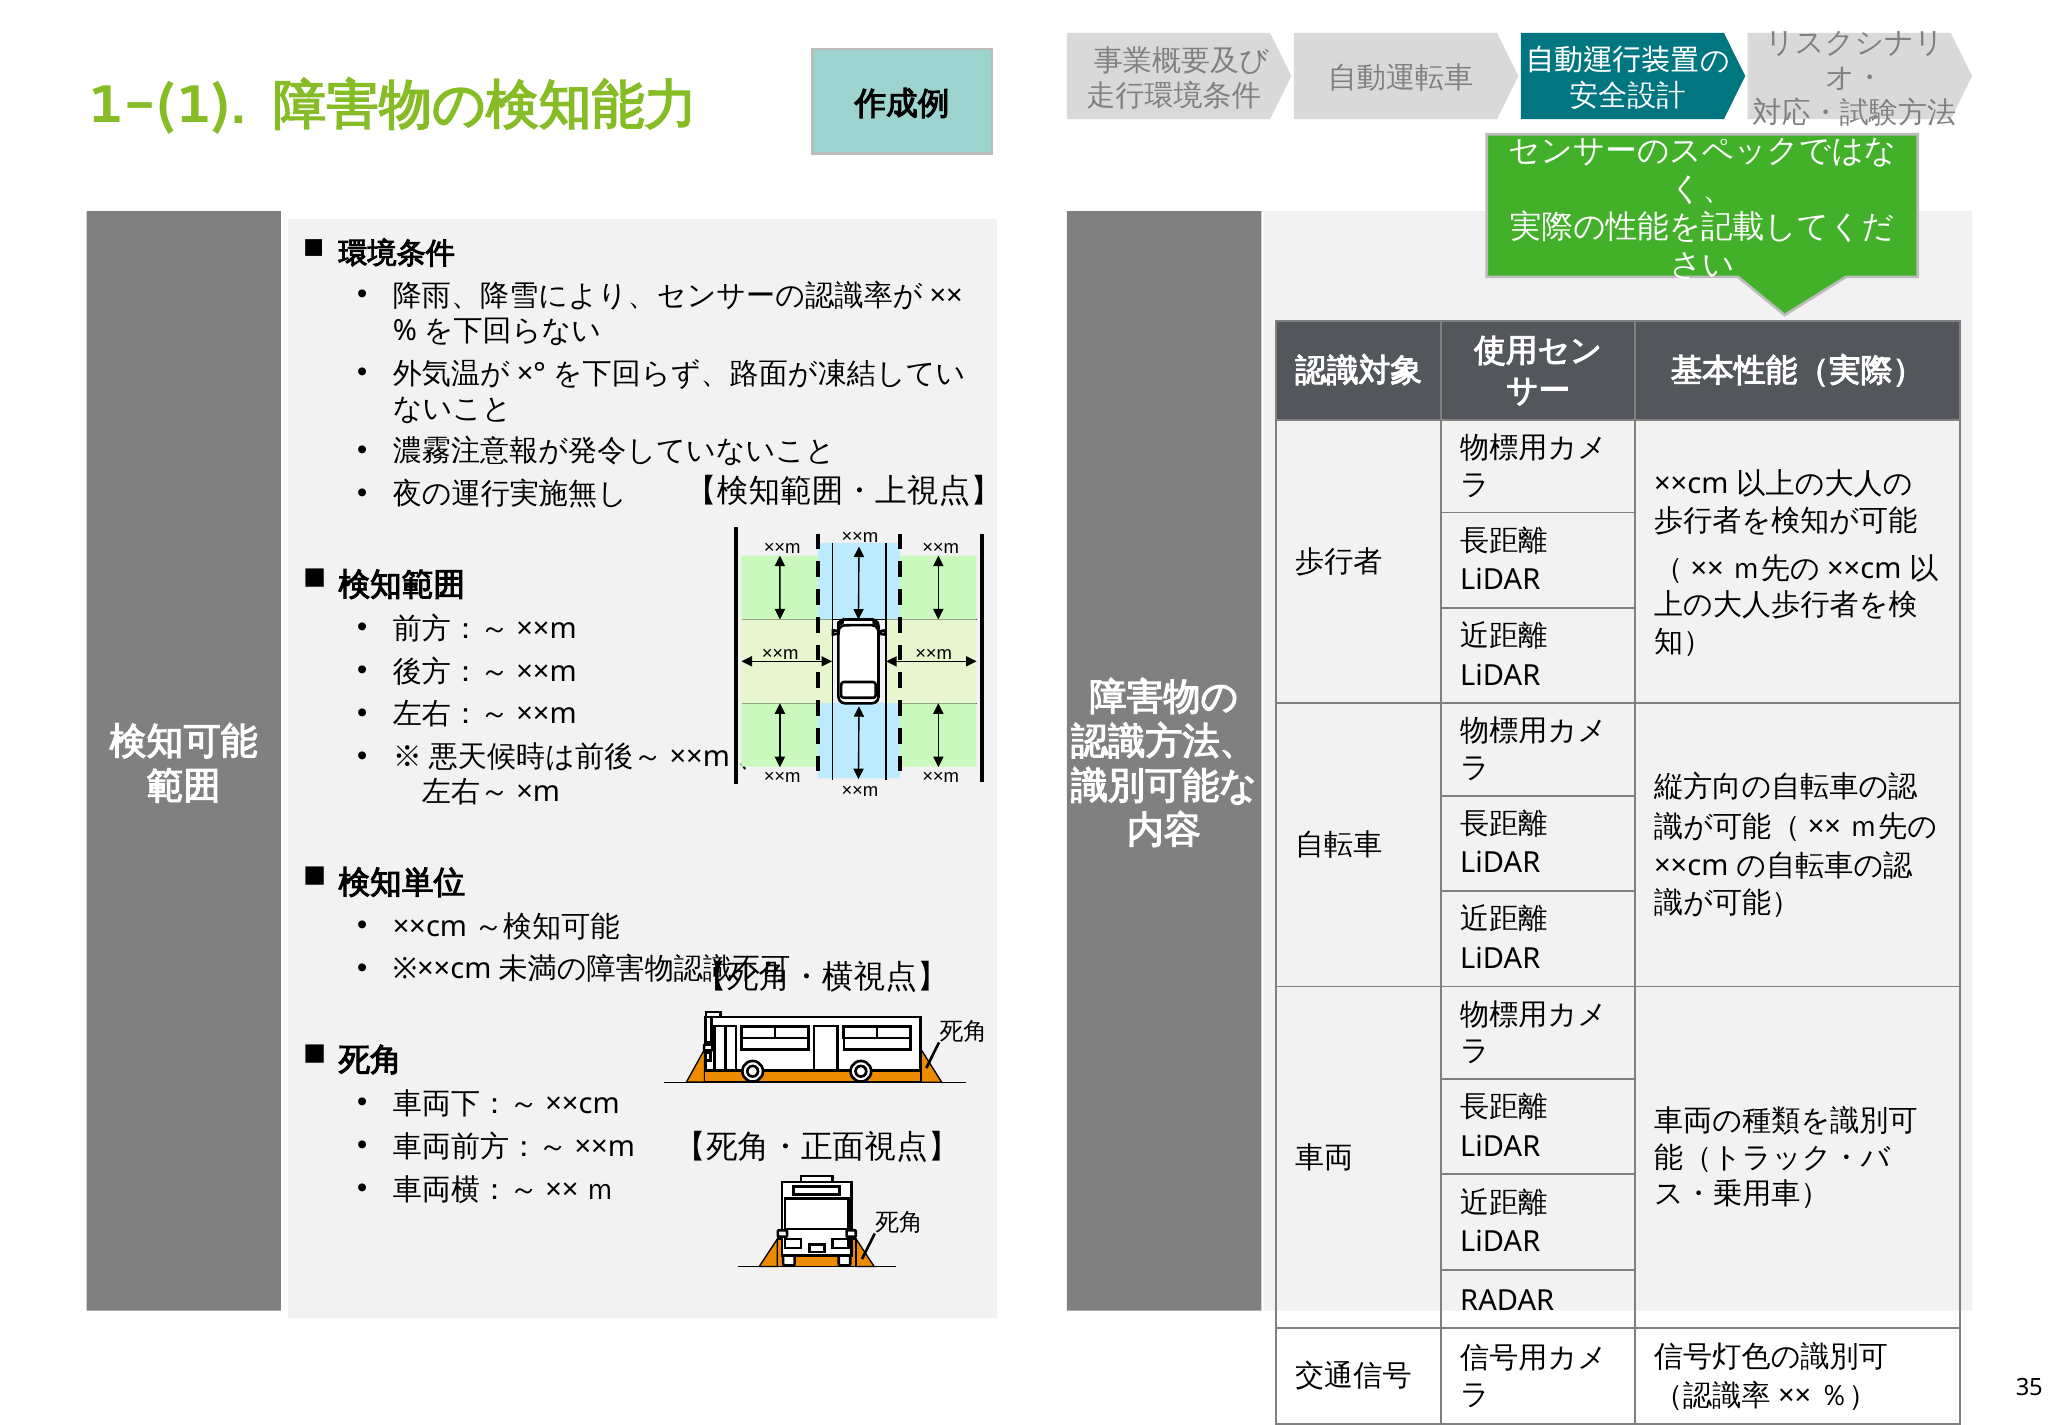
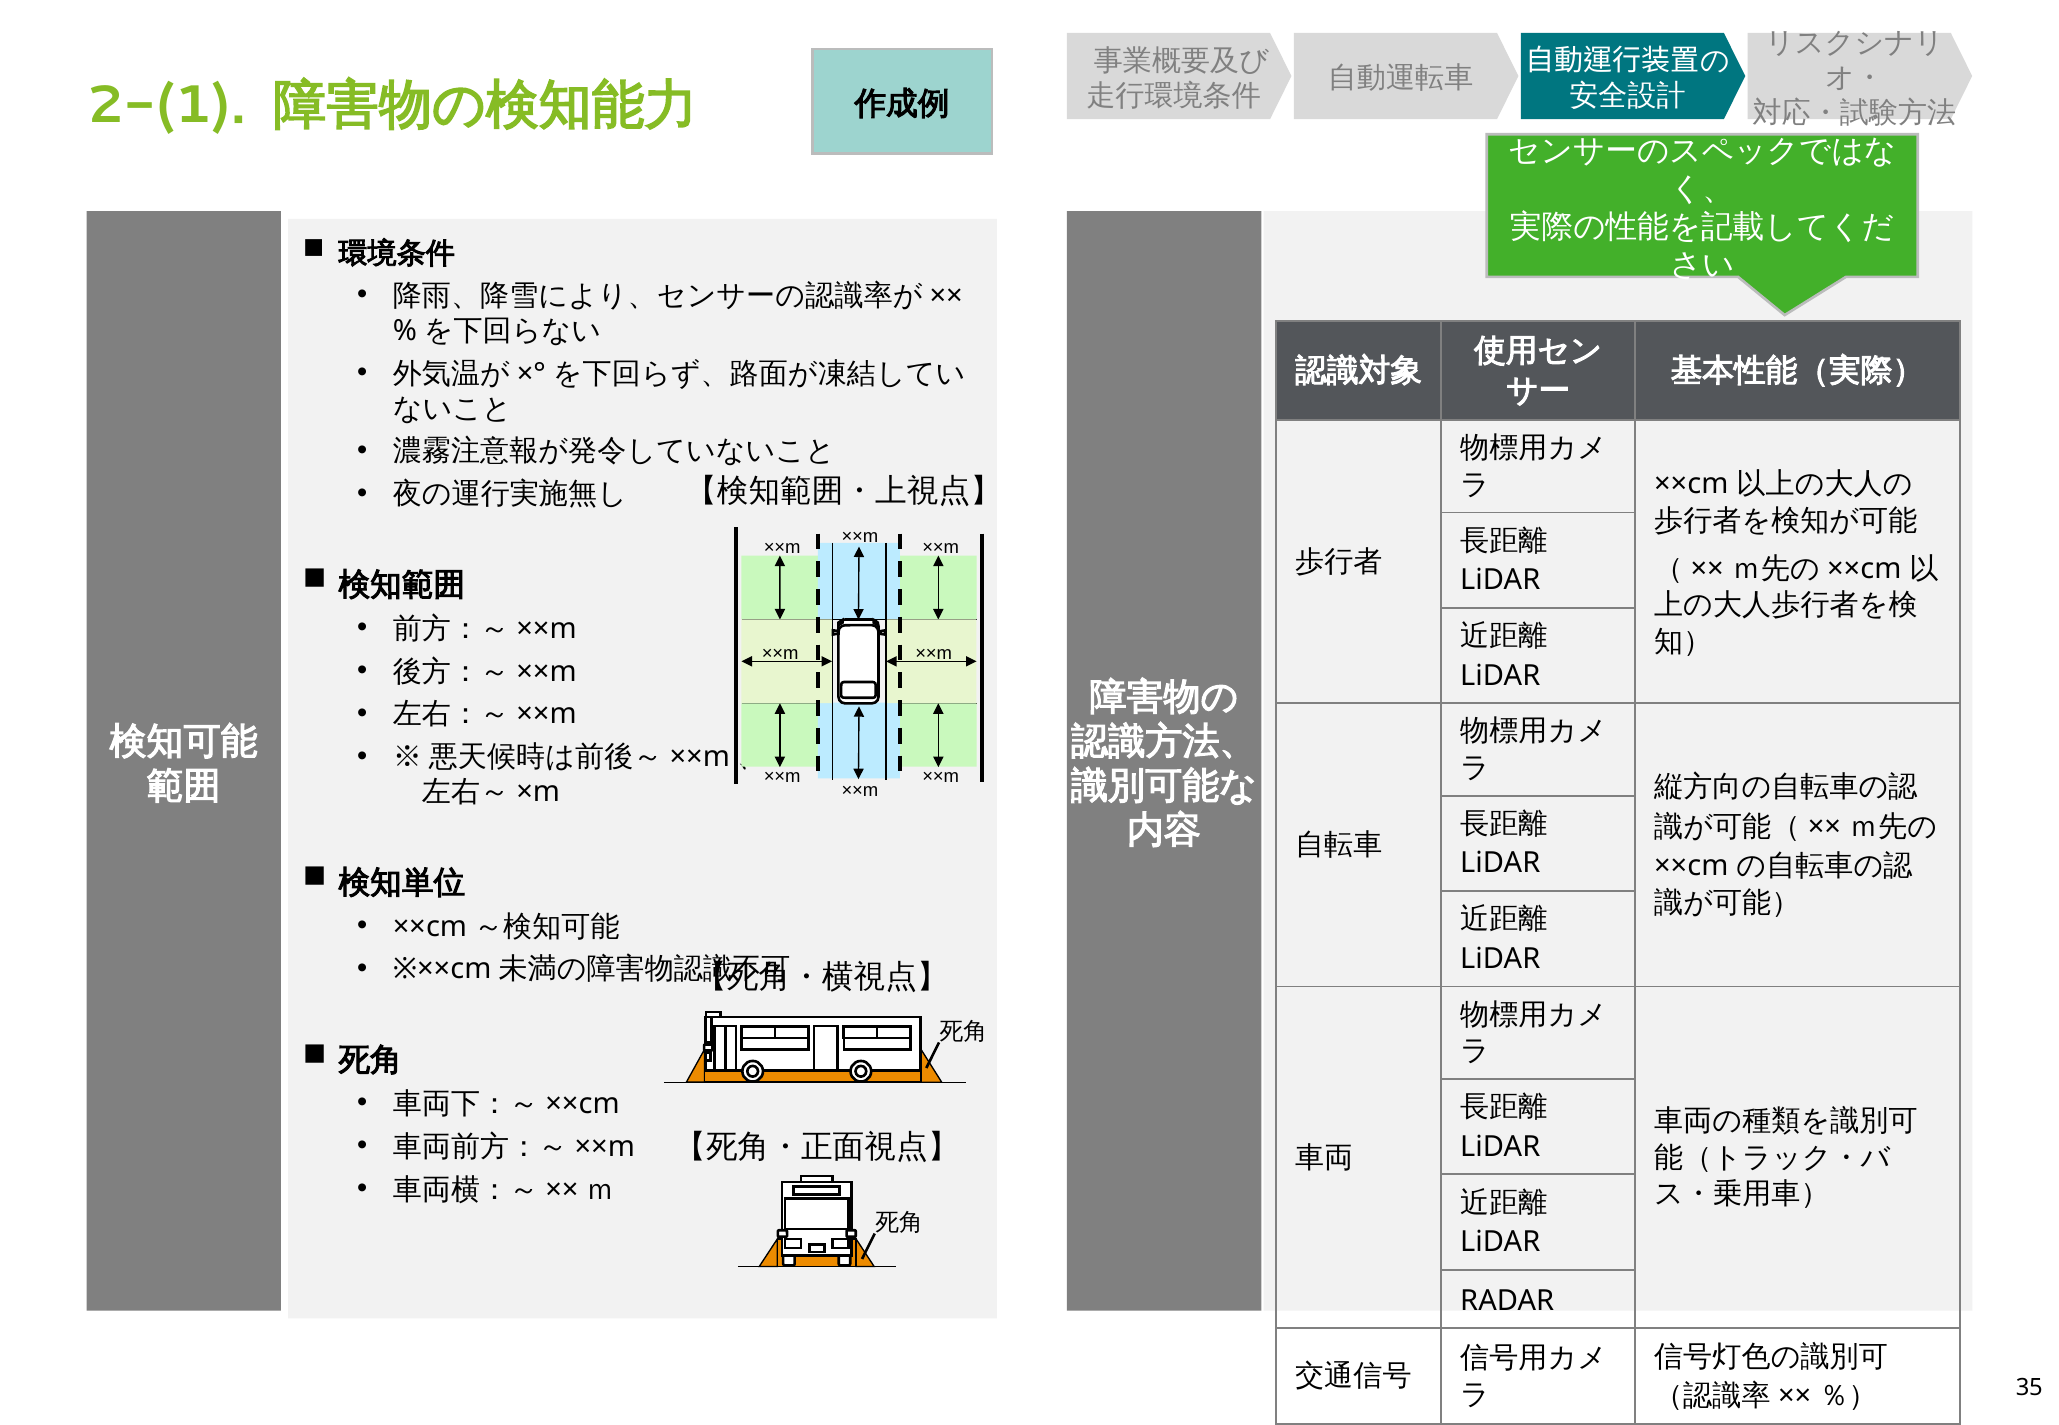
1-(1: 1-(1 -> 2-(1 (166, 105)
